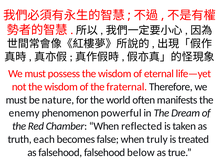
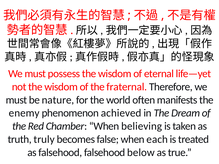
powerful: powerful -> achieved (121, 113)
reflected: reflected -> believing (142, 126)
each: each -> truly (44, 139)
truly: truly -> each (157, 139)
